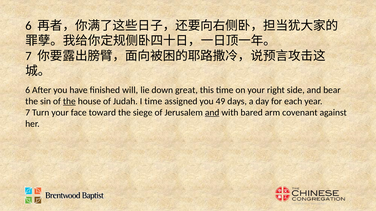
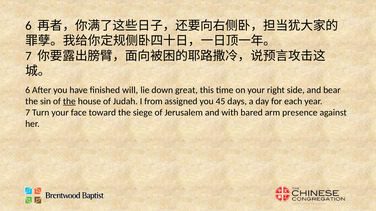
I time: time -> from (153, 102)
49: 49 -> 45 (220, 102)
and underline: present -> none (212, 113)
covenant: covenant -> presence (300, 113)
